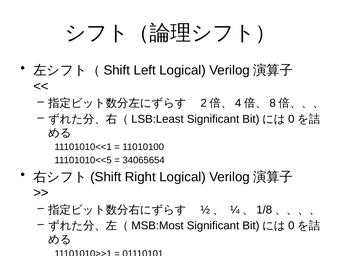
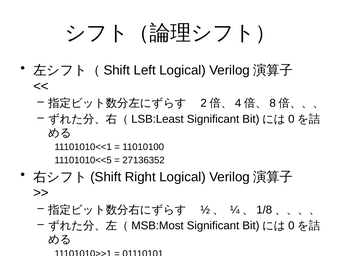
34065654: 34065654 -> 27136352 (144, 160)
